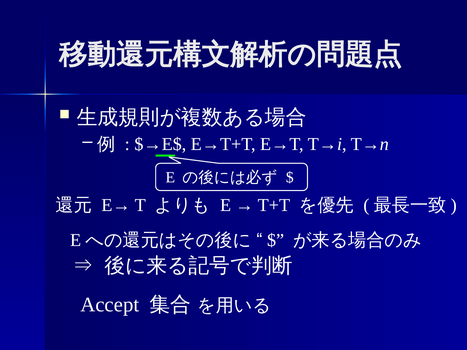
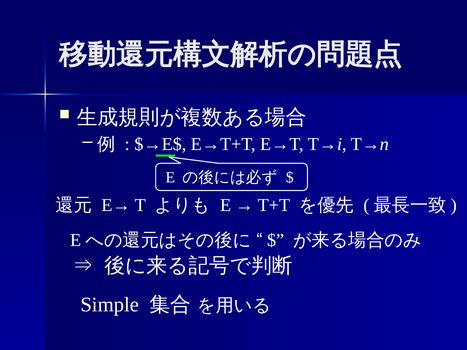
Accept: Accept -> Simple (110, 305)
